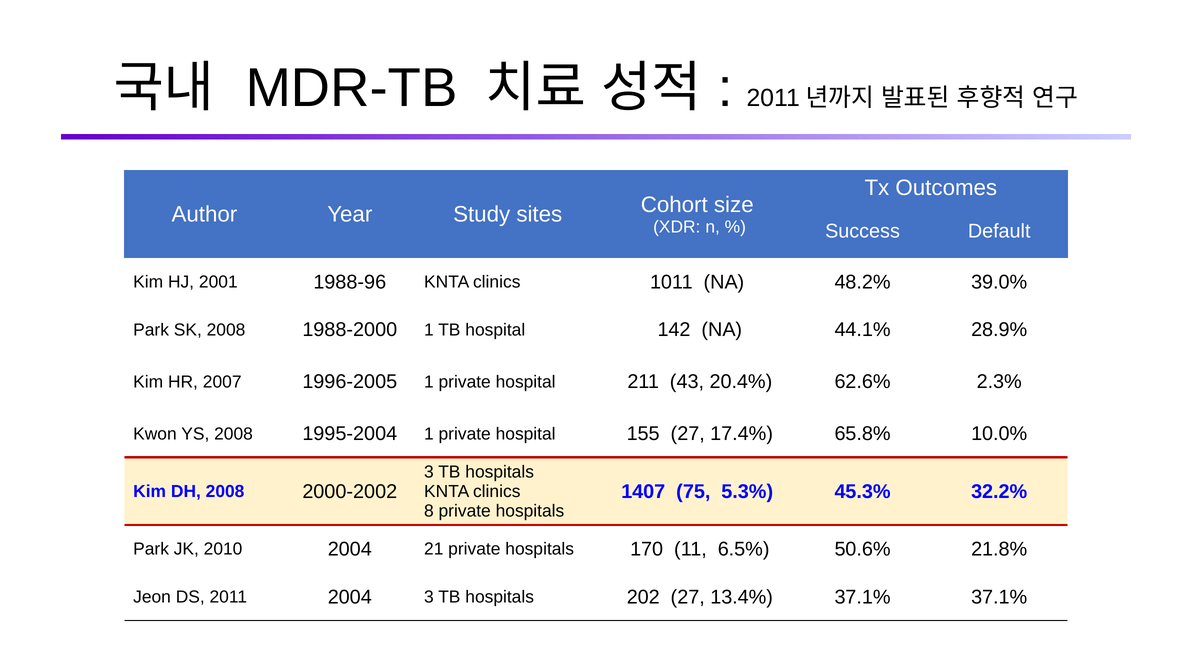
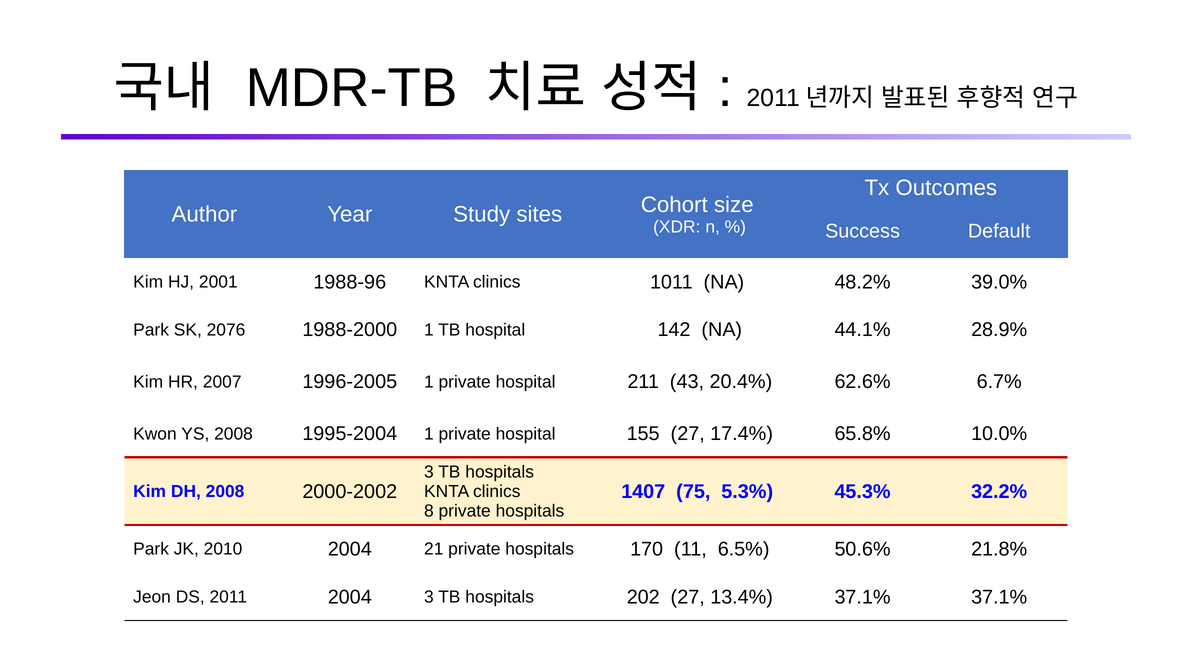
SK 2008: 2008 -> 2076 (226, 330)
2.3%: 2.3% -> 6.7% (999, 382)
